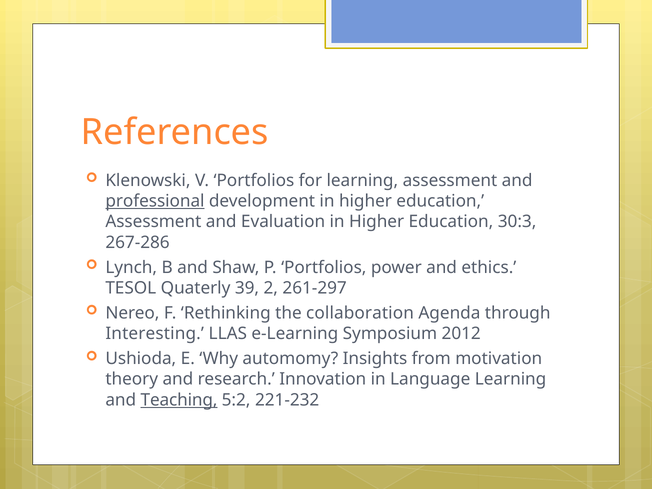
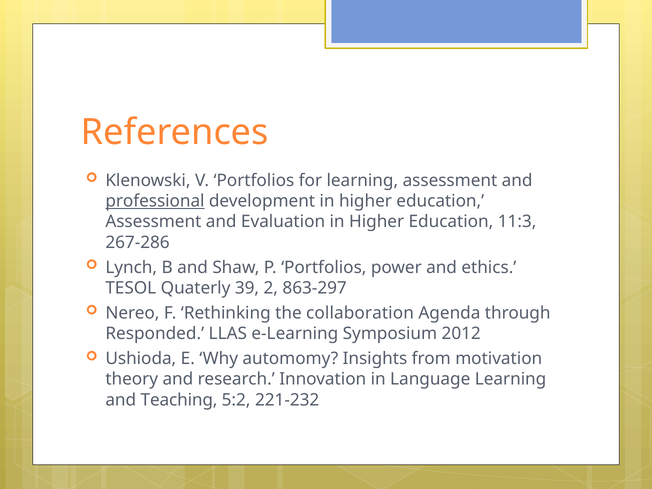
30:3: 30:3 -> 11:3 (517, 222)
261-297: 261-297 -> 863-297 (315, 288)
Interesting: Interesting -> Responded (155, 334)
Teaching underline: present -> none (179, 400)
